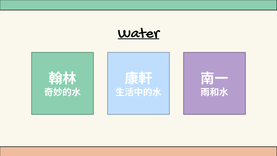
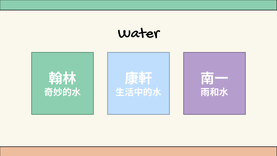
Water underline: present -> none (139, 32)
